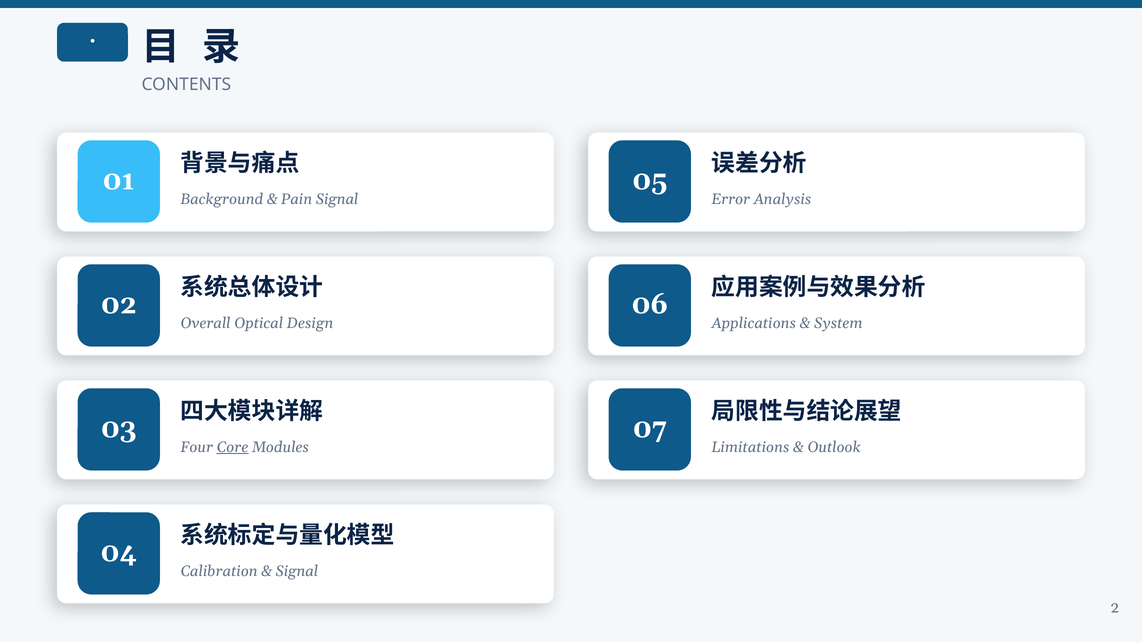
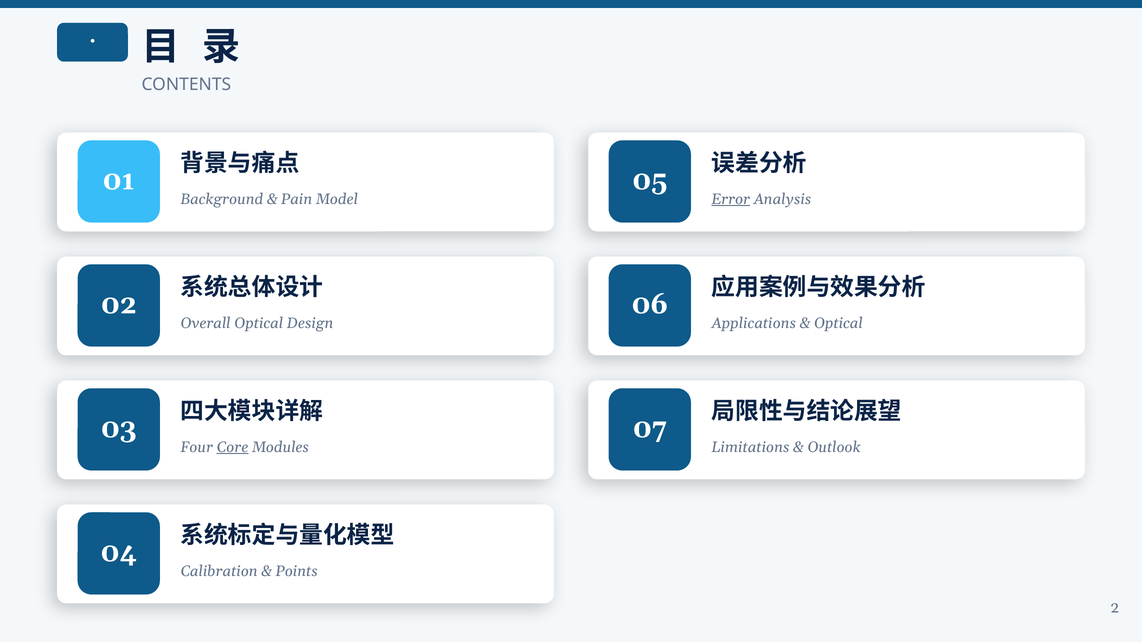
Pain Signal: Signal -> Model (337, 199)
Error underline: none -> present (731, 199)
System: System -> Optical (838, 323)
Signal: Signal -> Points (297, 571)
